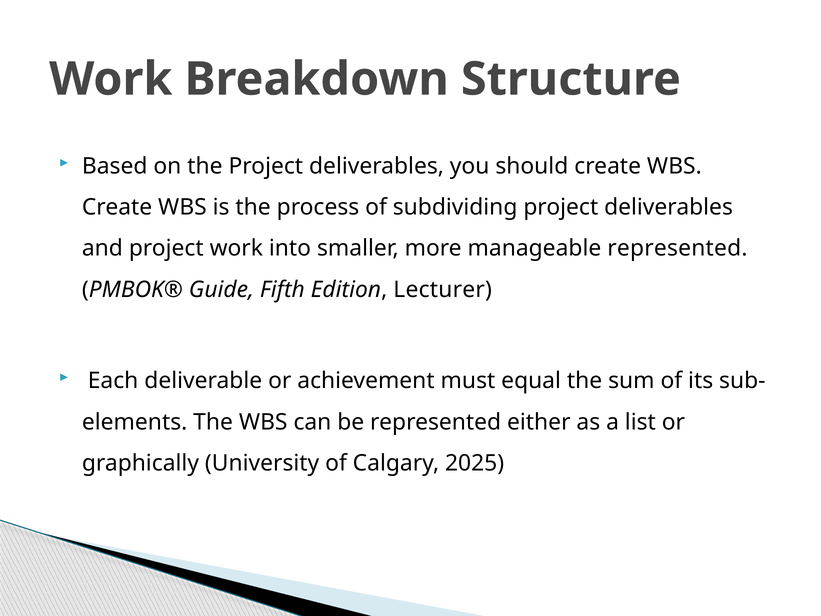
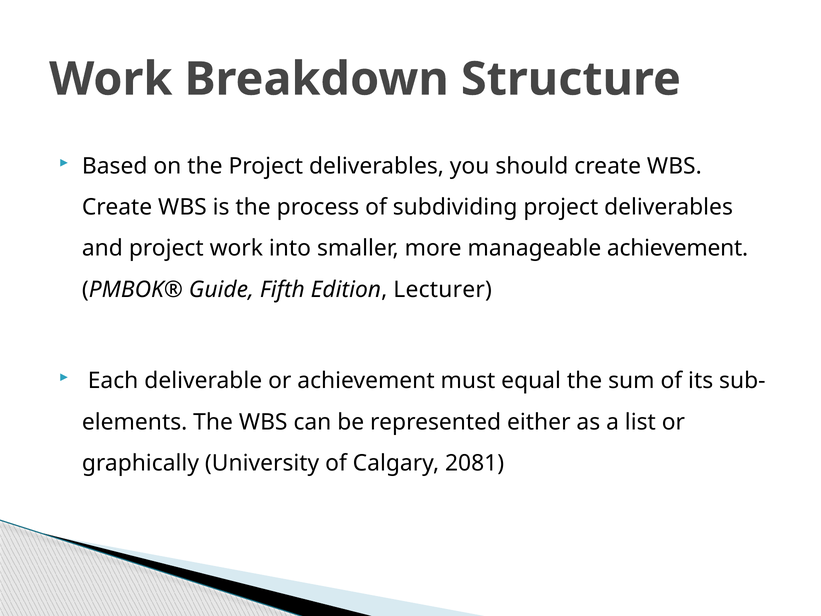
manageable represented: represented -> achievement (678, 248)
2025: 2025 -> 2081 (475, 463)
